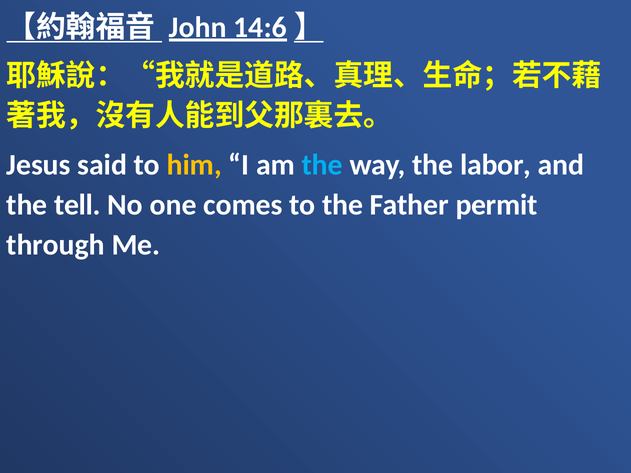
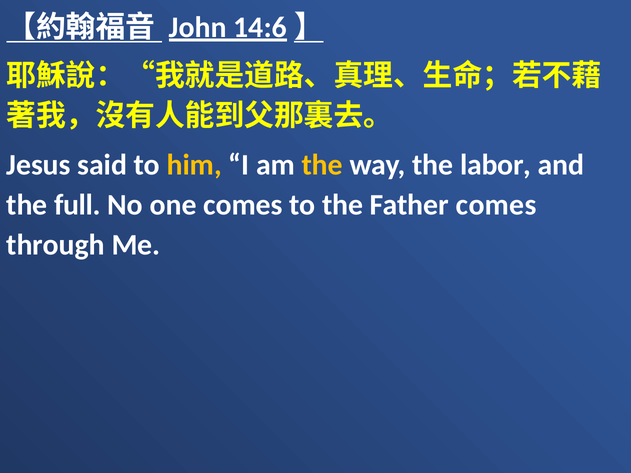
the colour: light blue -> yellow (322, 165)
tell: tell -> full (78, 205)
Father permit: permit -> comes (496, 205)
